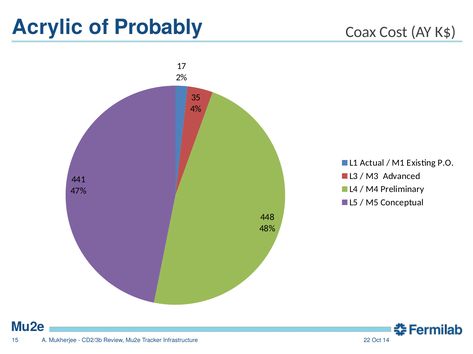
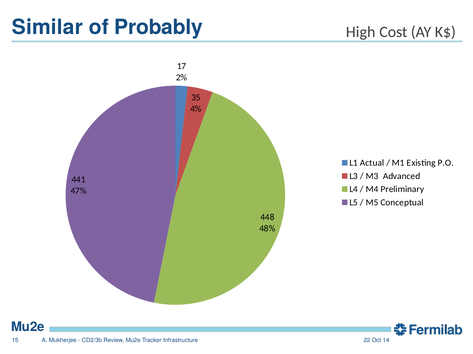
Acrylic: Acrylic -> Similar (47, 27)
Coax: Coax -> High (361, 32)
